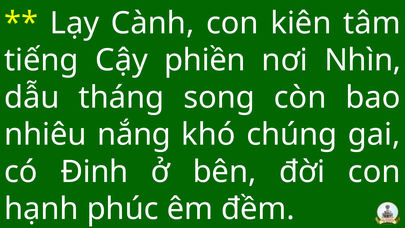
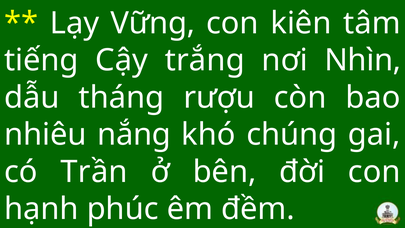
Cành: Cành -> Vững (153, 23)
phiền: phiền -> trắng (205, 60)
song: song -> rượu (219, 97)
Đinh: Đinh -> Trần (94, 172)
